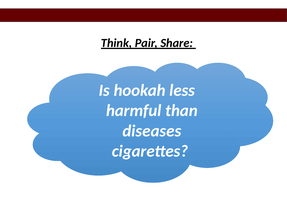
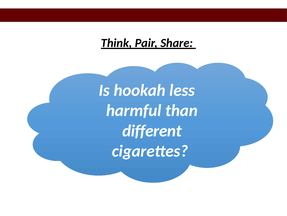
diseases: diseases -> different (152, 130)
